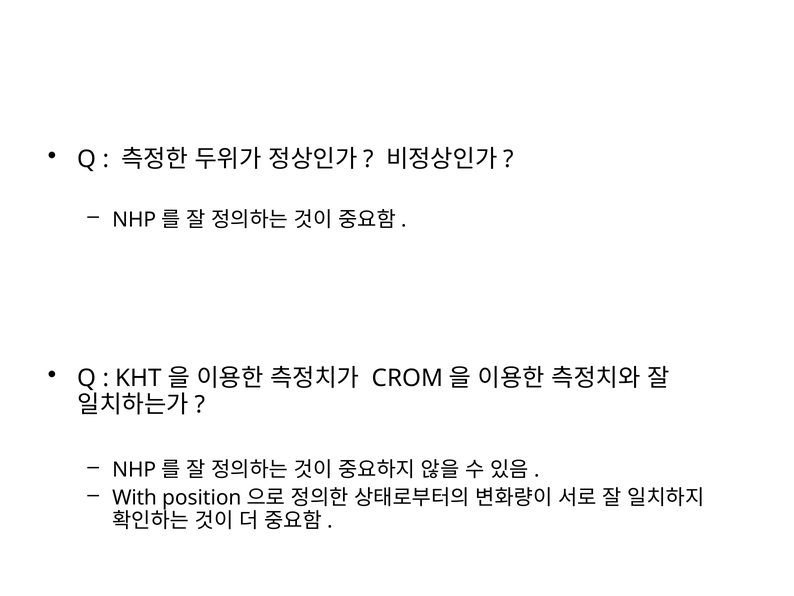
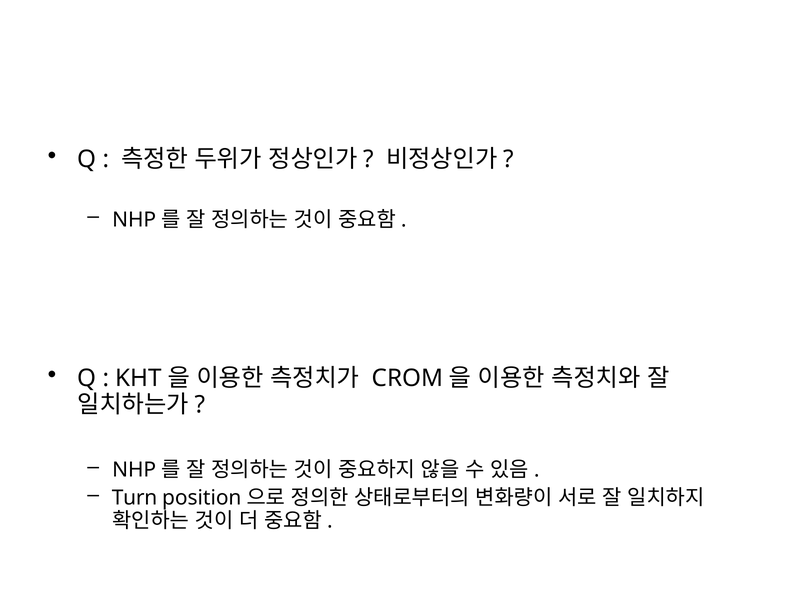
With: With -> Turn (135, 498)
